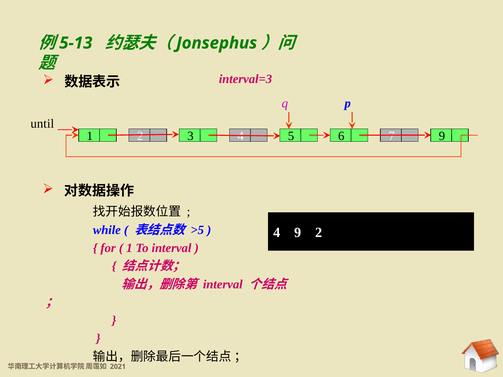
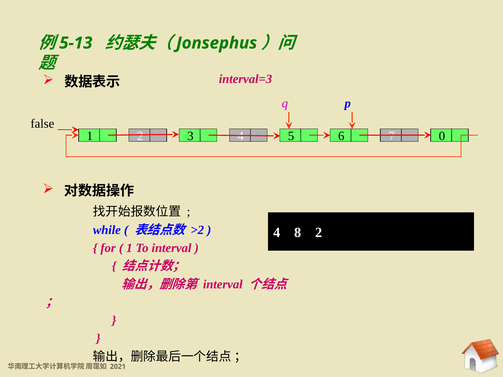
until: until -> false (42, 124)
7 9: 9 -> 0 (442, 136)
>5: >5 -> >2 (197, 230)
4 9: 9 -> 8 (298, 233)
